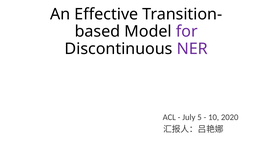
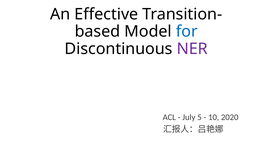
for colour: purple -> blue (187, 32)
